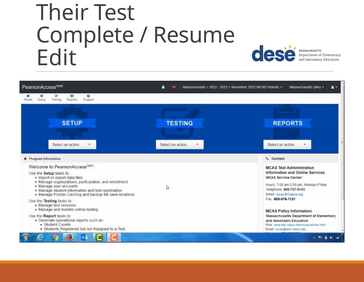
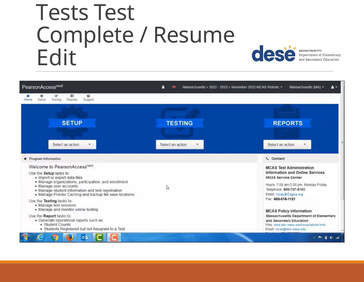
Their: Their -> Tests (62, 13)
